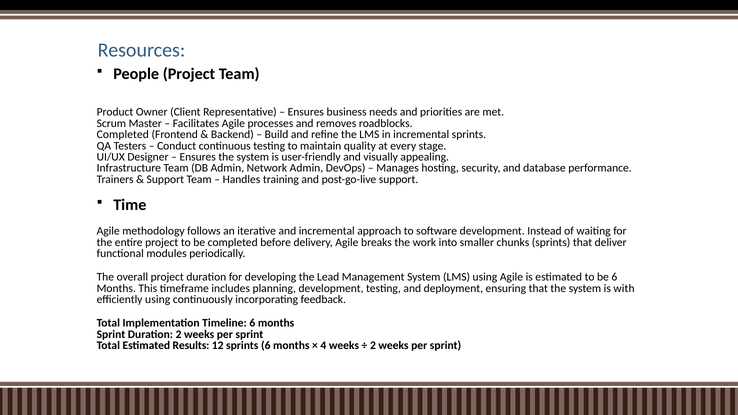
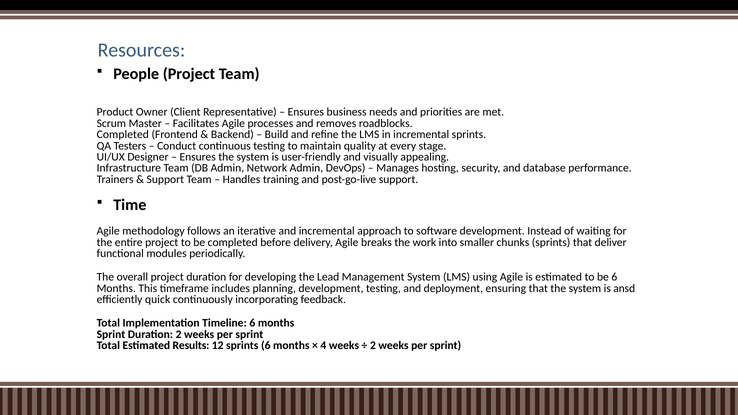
with: with -> ansd (624, 289)
efficiently using: using -> quick (158, 300)
